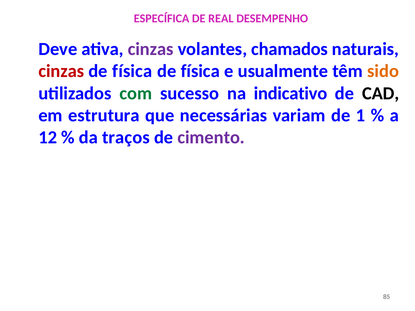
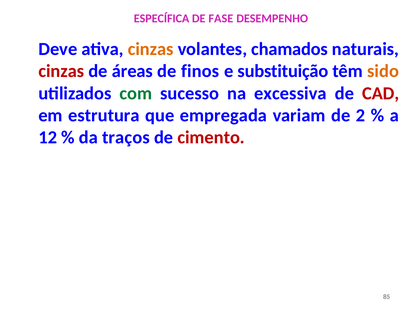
REAL: REAL -> FASE (221, 19)
cinzas colour: purple -> orange (151, 49)
física: física -> áreas (132, 71)
física: física -> finos (200, 71)
usualmente: usualmente -> substituição (283, 71)
indicativo: indicativo -> excessiva (290, 93)
CAD colour: black -> red (381, 93)
necessárias: necessárias -> empregada (224, 116)
1: 1 -> 2 (361, 116)
cimento colour: purple -> red (211, 138)
